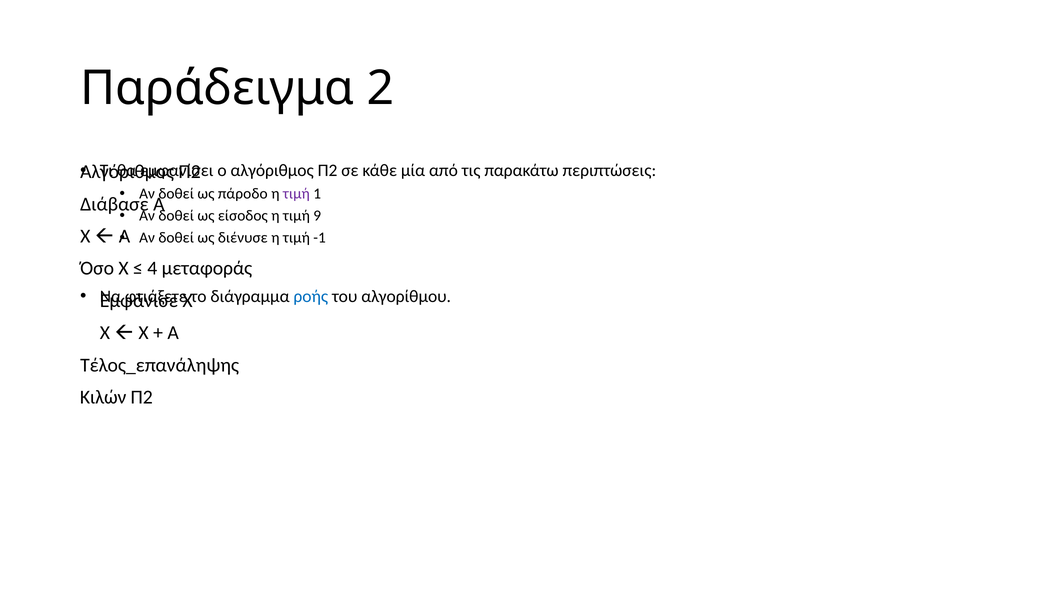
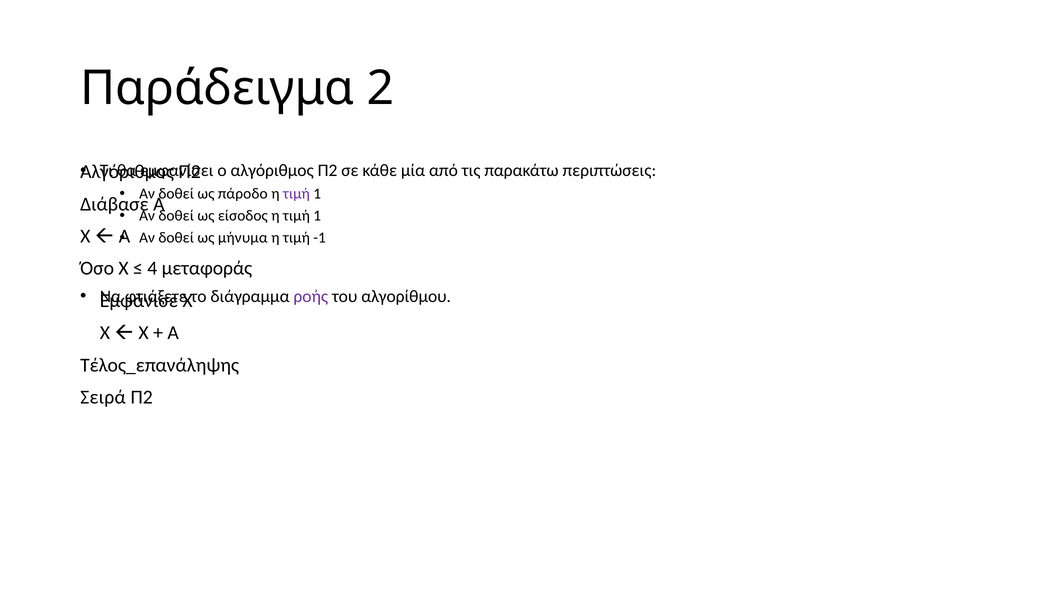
είσοδος η τιμή 9: 9 -> 1 (317, 216)
διένυσε: διένυσε -> μήνυμα (243, 238)
ροής colour: blue -> purple (311, 296)
Κιλών: Κιλών -> Σειρά (103, 398)
